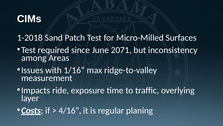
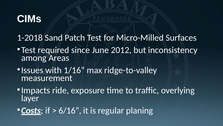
2071: 2071 -> 2012 (121, 50)
4/16: 4/16 -> 6/16 (70, 110)
